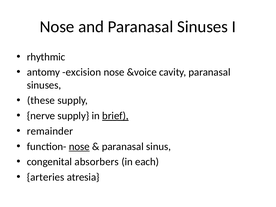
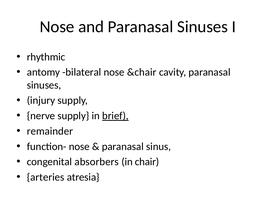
excision: excision -> bilateral (82, 72)
&voice: &voice -> &chair (142, 72)
these: these -> injury (41, 100)
nose underline: present -> none (79, 146)
each: each -> chair (147, 162)
